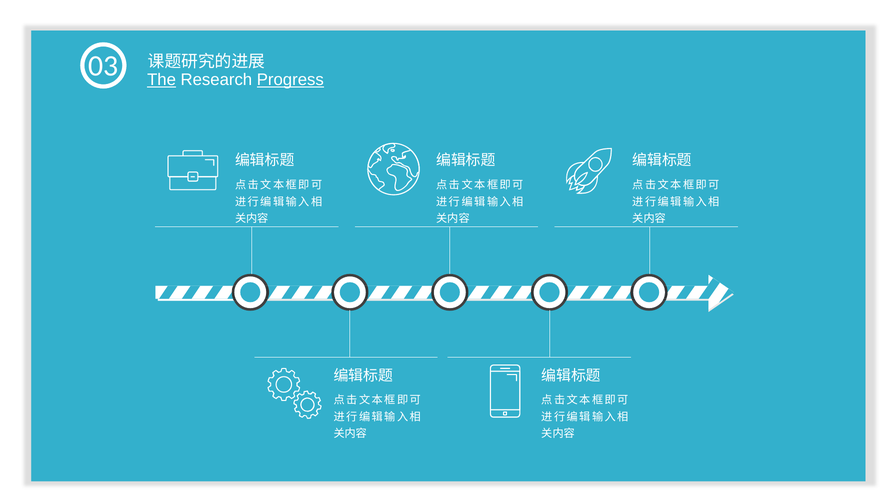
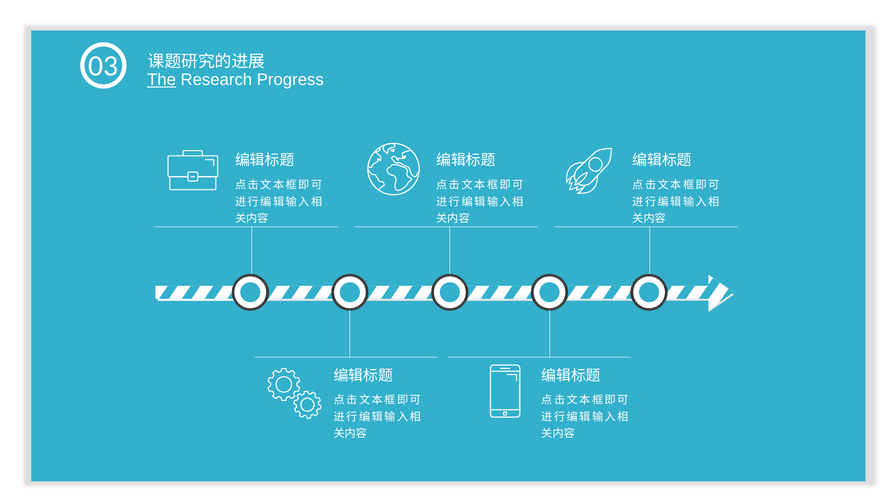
Progress underline: present -> none (290, 80)
